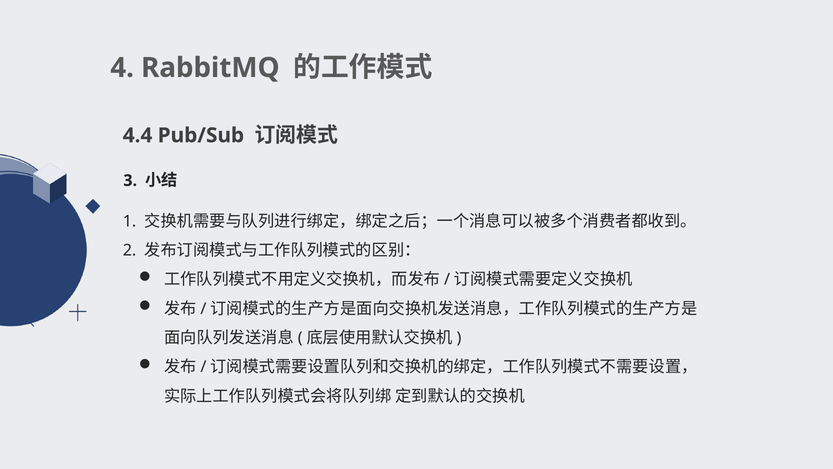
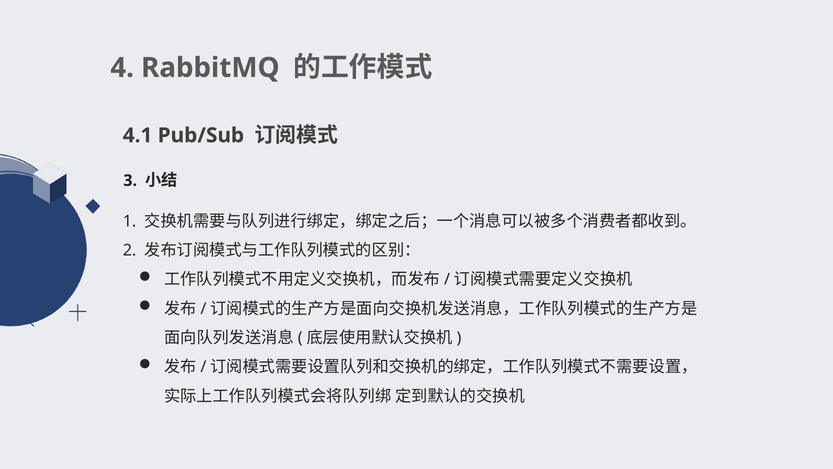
4.4: 4.4 -> 4.1 (138, 135)
